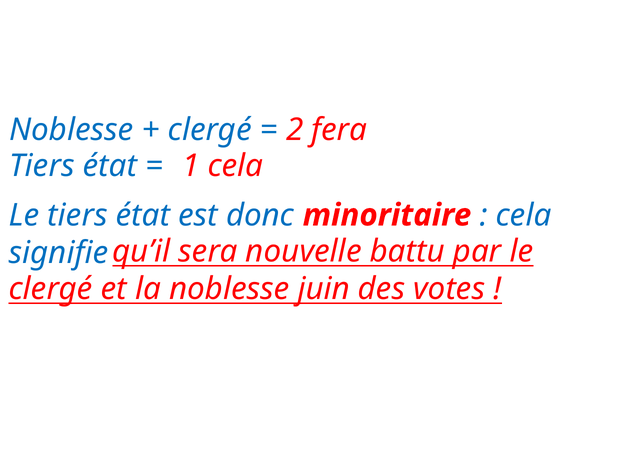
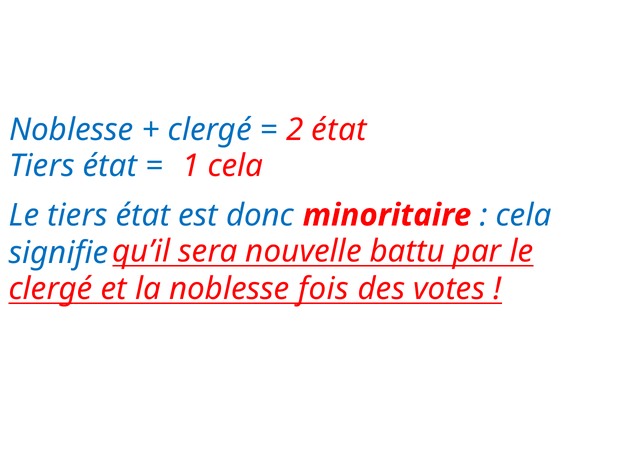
2 fera: fera -> état (339, 130)
juin: juin -> fois (324, 289)
